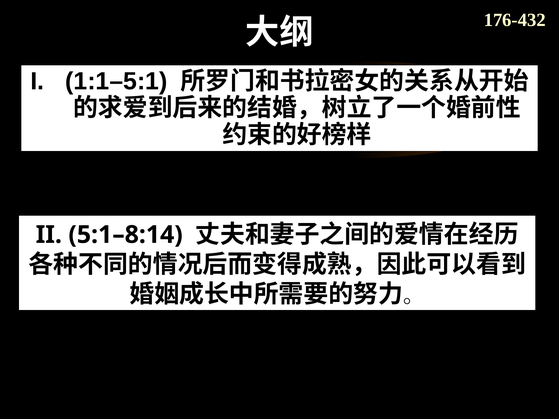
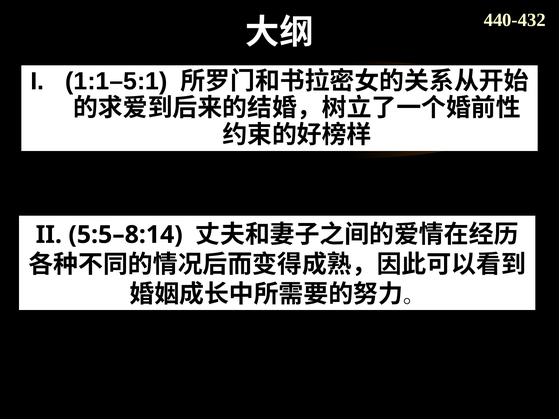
176-432: 176-432 -> 440-432 (515, 20)
5:1–8:14: 5:1–8:14 -> 5:5–8:14 (126, 235)
